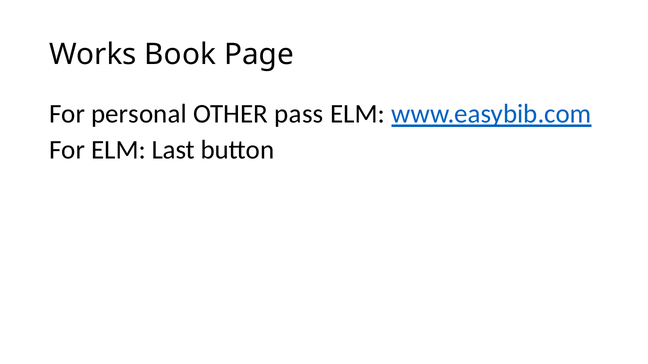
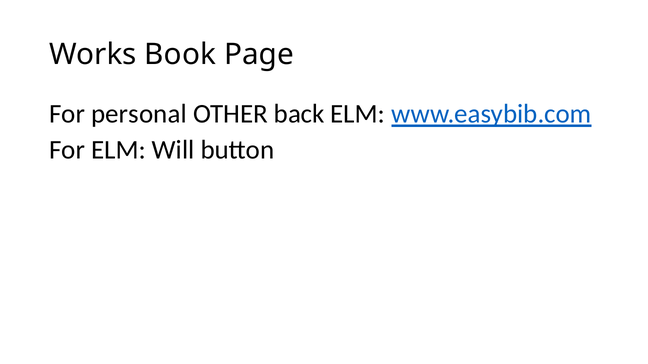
pass: pass -> back (299, 114)
Last: Last -> Will (173, 150)
